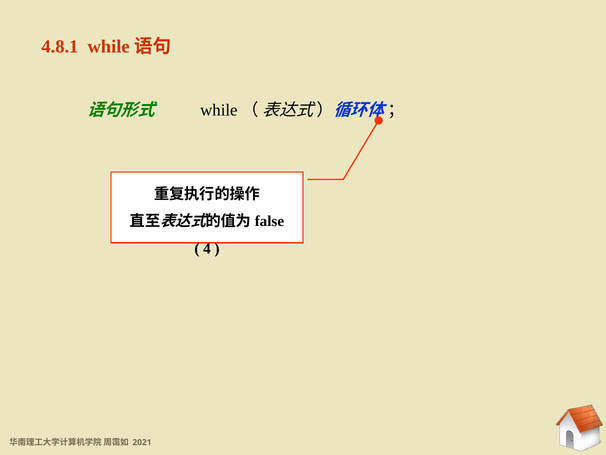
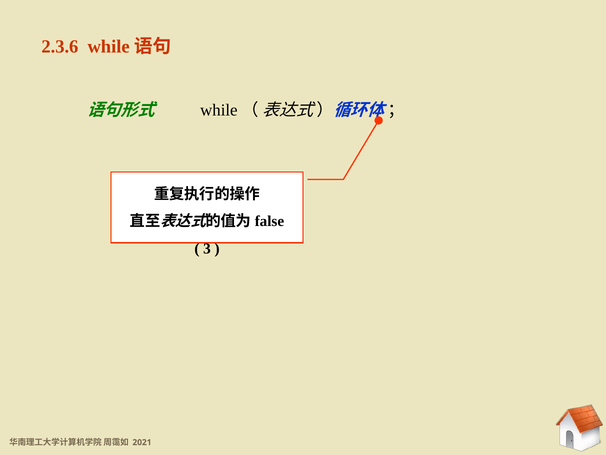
4.8.1: 4.8.1 -> 2.3.6 (60, 47)
4: 4 -> 3 (207, 248)
